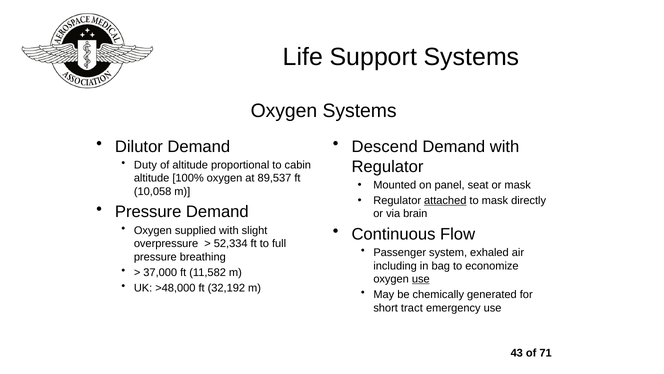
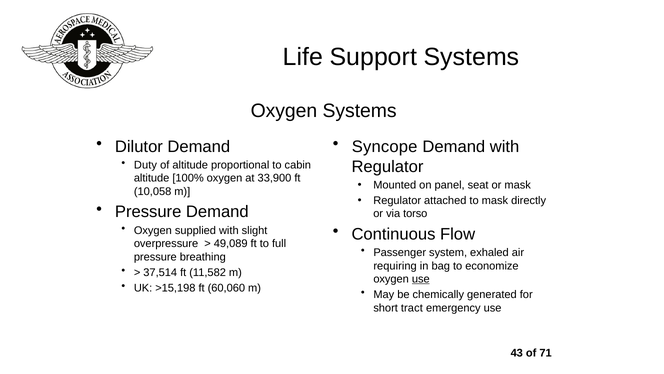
Descend: Descend -> Syncope (385, 146)
89,537: 89,537 -> 33,900 (275, 178)
attached underline: present -> none (445, 200)
brain: brain -> torso (415, 214)
52,334: 52,334 -> 49,089 (231, 243)
including: including -> requiring (395, 266)
37,000: 37,000 -> 37,514 (160, 272)
>48,000: >48,000 -> >15,198 (175, 288)
32,192: 32,192 -> 60,060 (226, 288)
